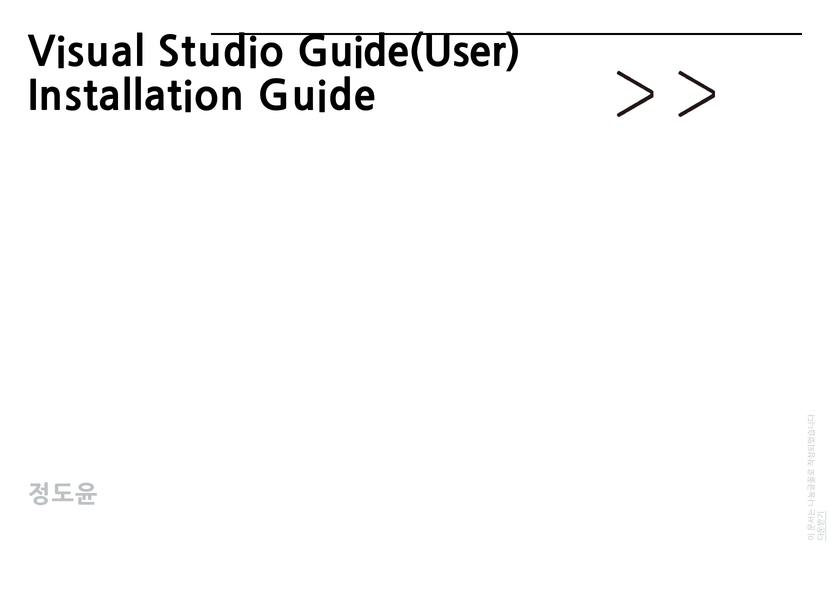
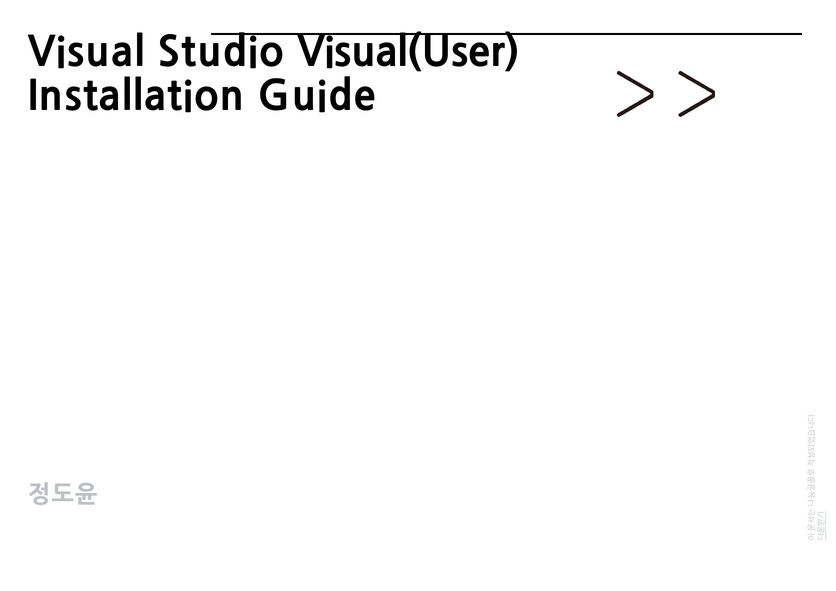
Guide(User: Guide(User -> Visual(User (409, 53)
